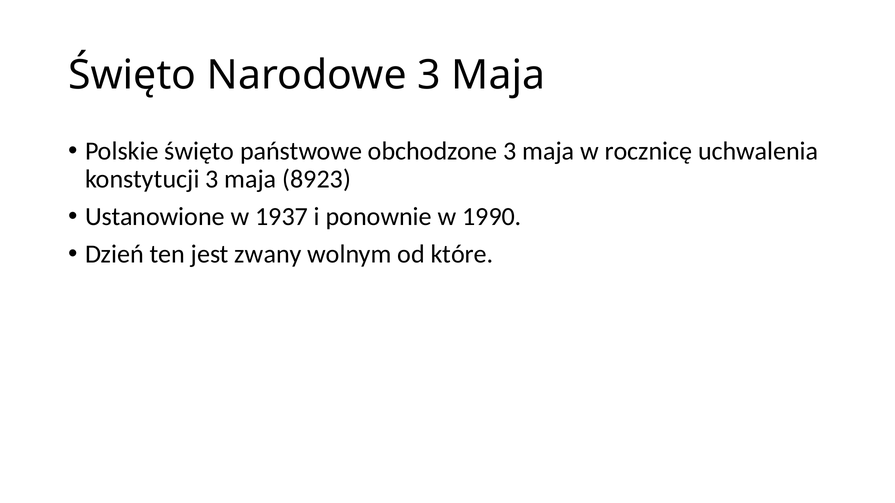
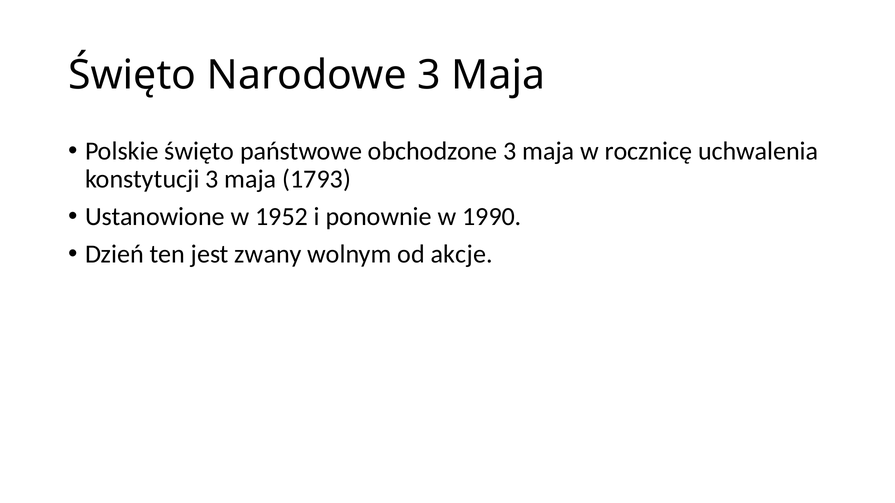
8923: 8923 -> 1793 (317, 180)
1937: 1937 -> 1952 (282, 217)
które: które -> akcje (462, 255)
